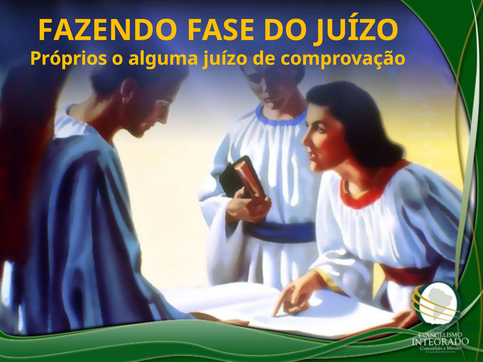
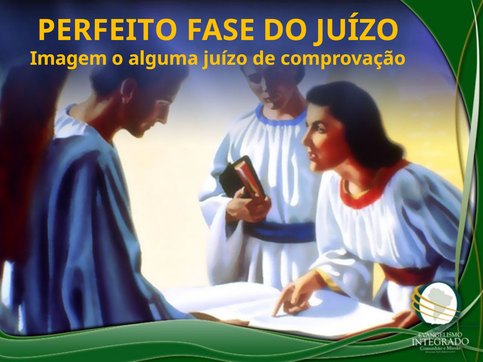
FAZENDO: FAZENDO -> PERFEITO (108, 30)
Próprios: Próprios -> Imagem (69, 59)
